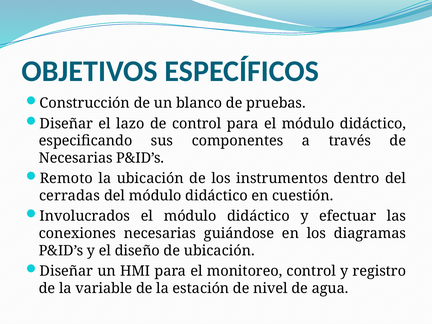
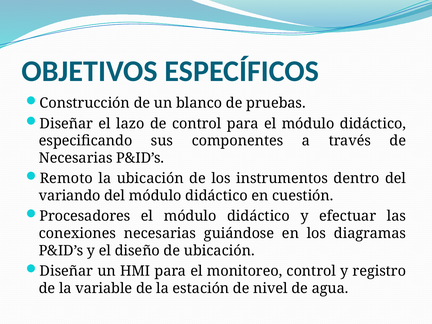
cerradas: cerradas -> variando (70, 196)
Involucrados: Involucrados -> Procesadores (85, 216)
